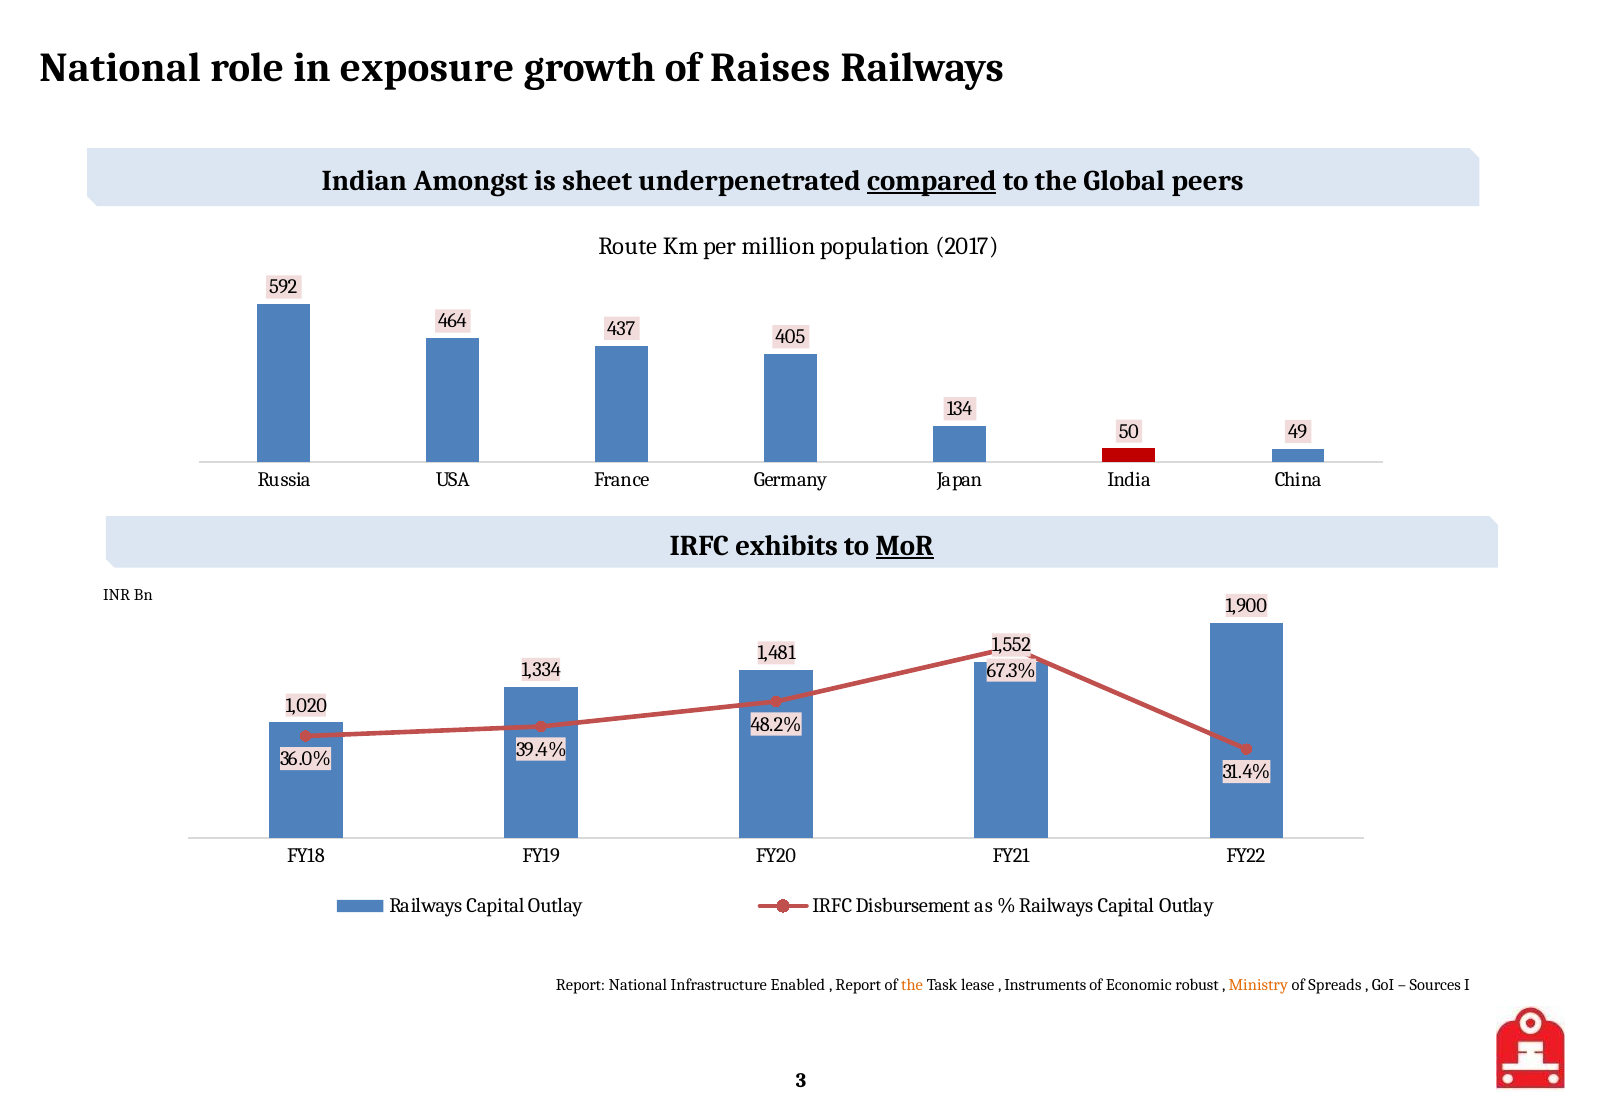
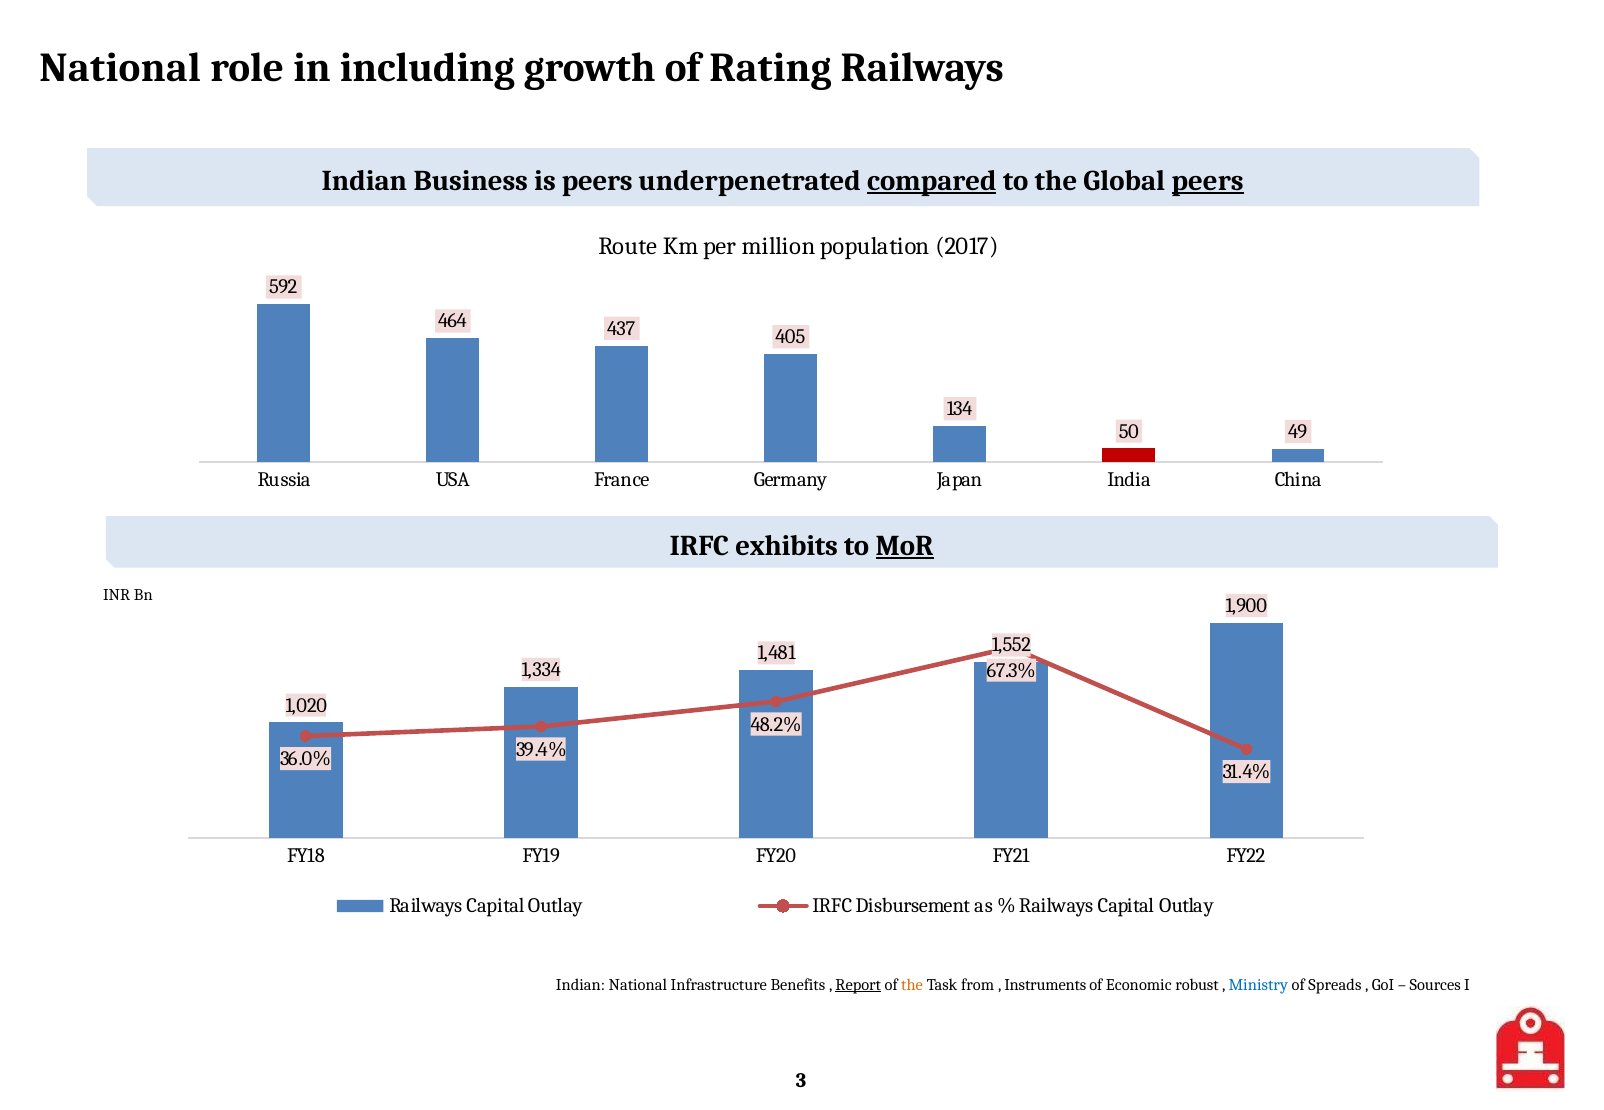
exposure: exposure -> including (427, 68)
Raises: Raises -> Rating (770, 68)
Amongst: Amongst -> Business (471, 181)
is sheet: sheet -> peers (597, 181)
peers underline: none -> present (1208, 181)
Report: Report -> Indian (581, 985)
Enabled: Enabled -> Benefits (798, 985)
Report underline: none -> present (858, 985)
lease: lease -> from (978, 985)
Ministry colour: orange -> blue (1258, 985)
